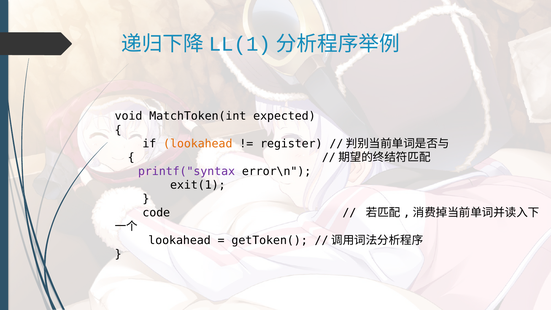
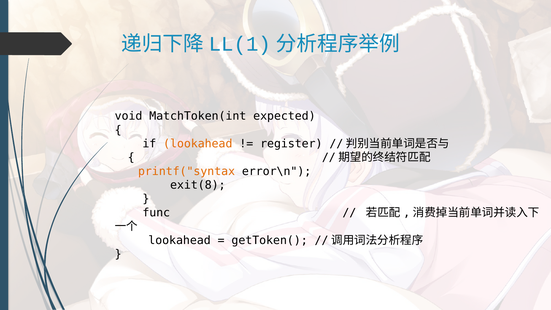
printf("syntax colour: purple -> orange (187, 171)
exit(1: exit(1 -> exit(8 (198, 185)
code: code -> func (156, 213)
